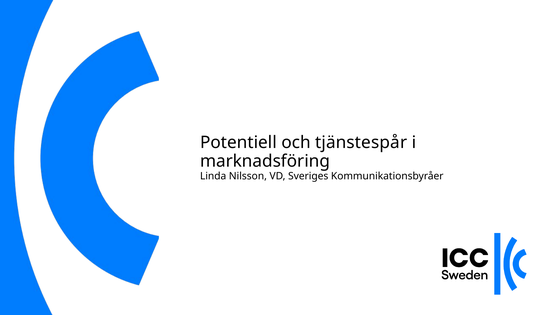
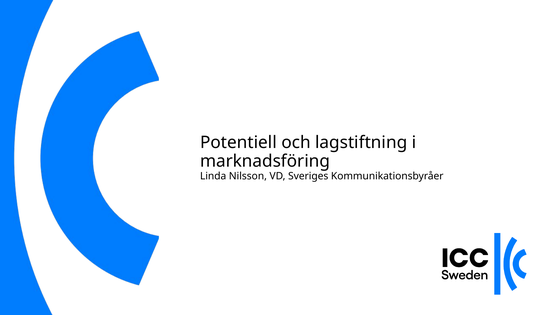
tjänstespår: tjänstespår -> lagstiftning (361, 142)
